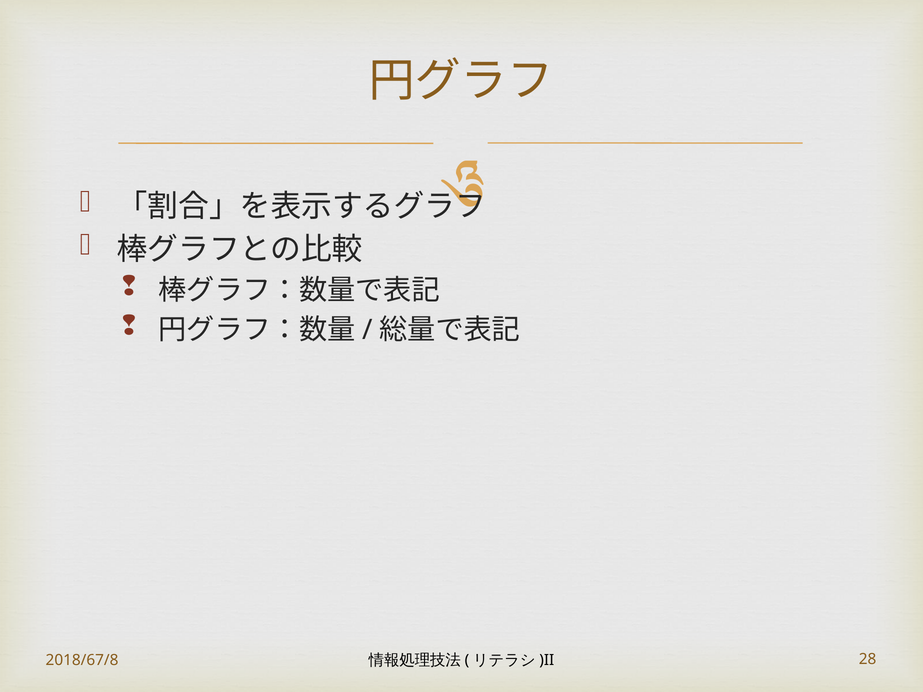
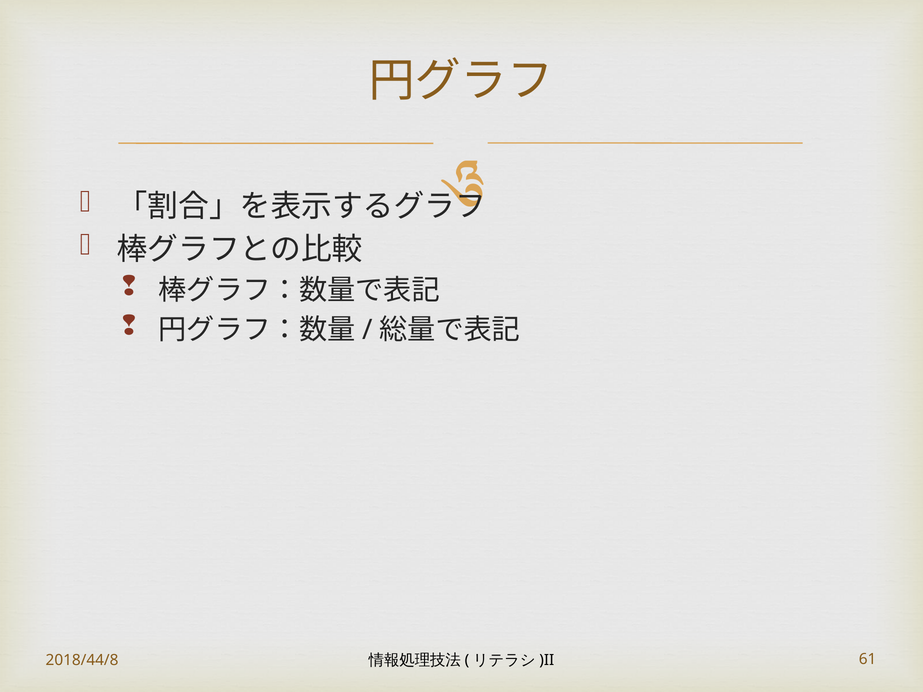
2018/67/8: 2018/67/8 -> 2018/44/8 (82, 661)
28: 28 -> 61 (868, 659)
